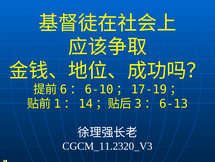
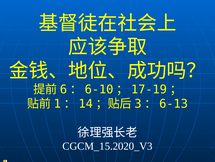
CGCM_11.2320_V3: CGCM_11.2320_V3 -> CGCM_15.2020_V3 (107, 146)
